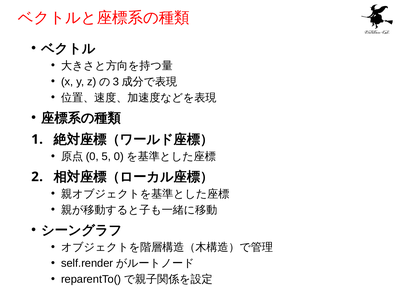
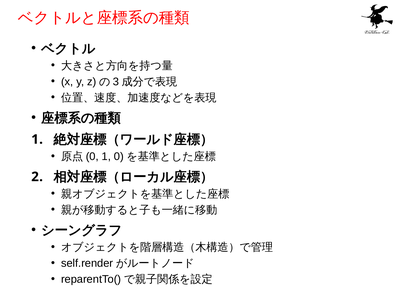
5: 5 -> 1 (106, 156)
